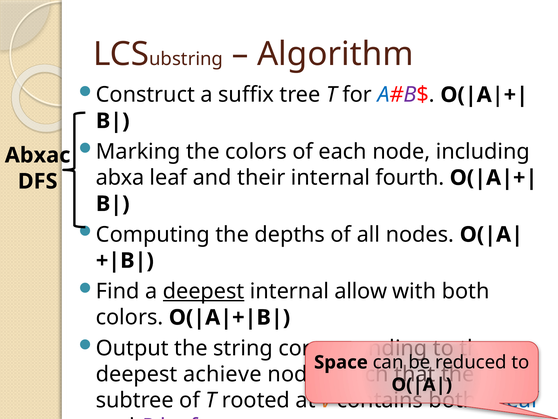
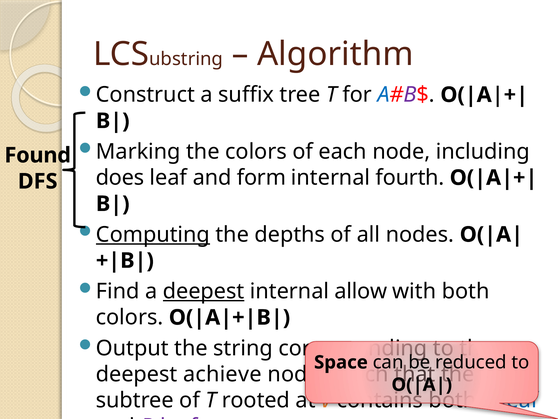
Abxac: Abxac -> Found (38, 155)
abxa: abxa -> does (120, 178)
their: their -> form (261, 178)
Computing underline: none -> present (153, 234)
